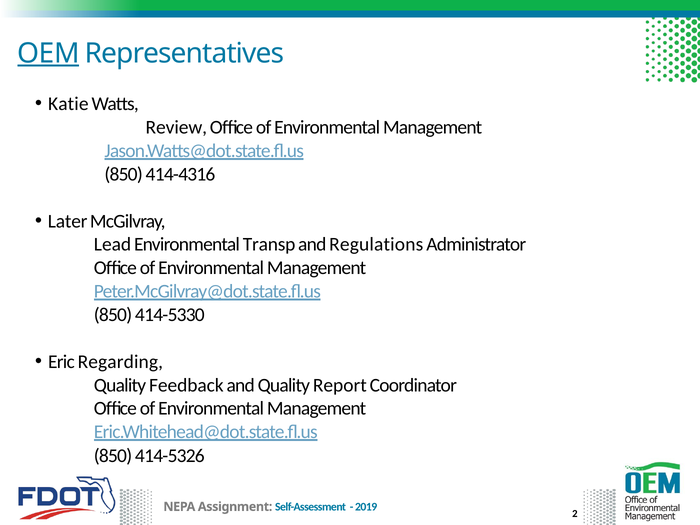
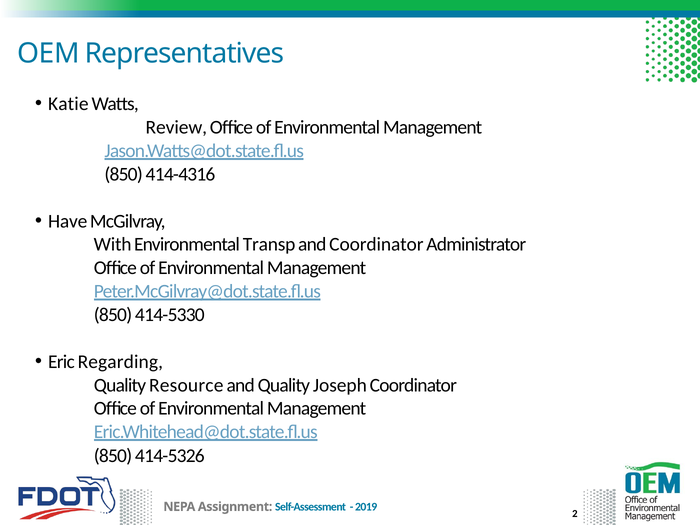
OEM underline: present -> none (48, 53)
Later: Later -> Have (68, 221)
Lead: Lead -> With (113, 245)
and Regulations: Regulations -> Coordinator (376, 245)
Feedback: Feedback -> Resource (186, 385)
Report: Report -> Joseph (340, 385)
